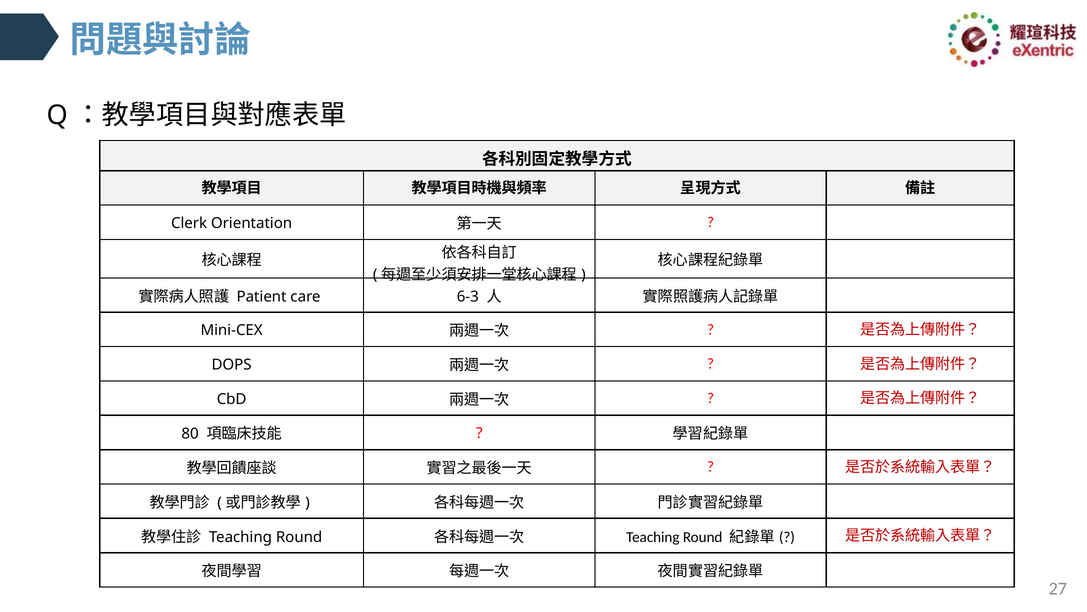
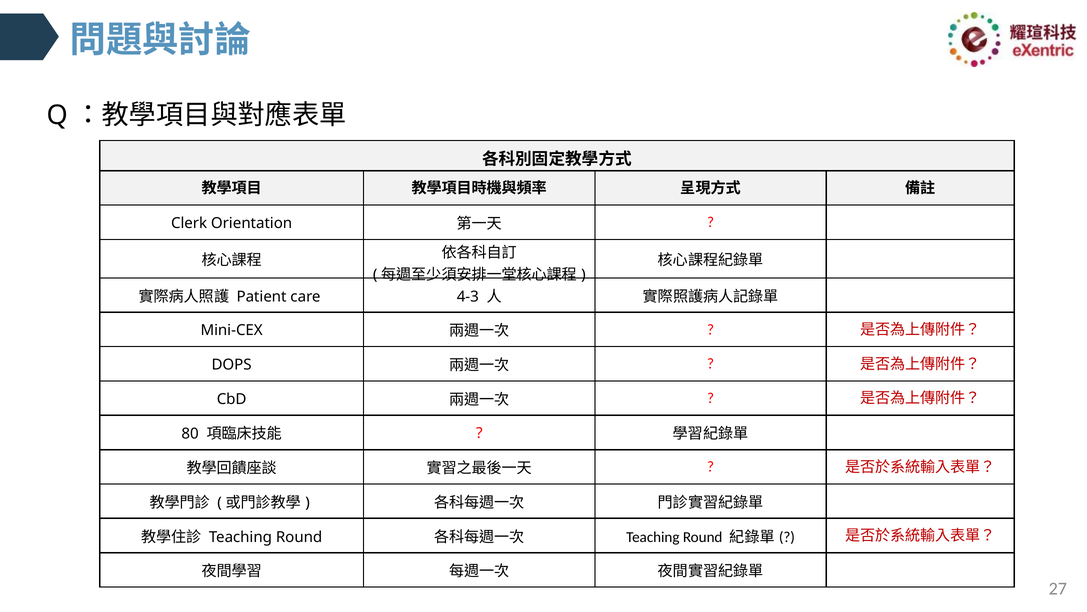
6-3: 6-3 -> 4-3 (468, 296)
